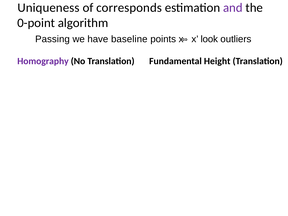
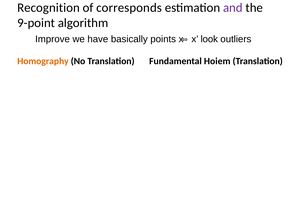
Uniqueness: Uniqueness -> Recognition (49, 8)
0-point: 0-point -> 9-point (36, 23)
Passing: Passing -> Improve (53, 39)
baseline: baseline -> basically (129, 39)
Homography colour: purple -> orange (43, 61)
Height: Height -> Hoiem (217, 61)
